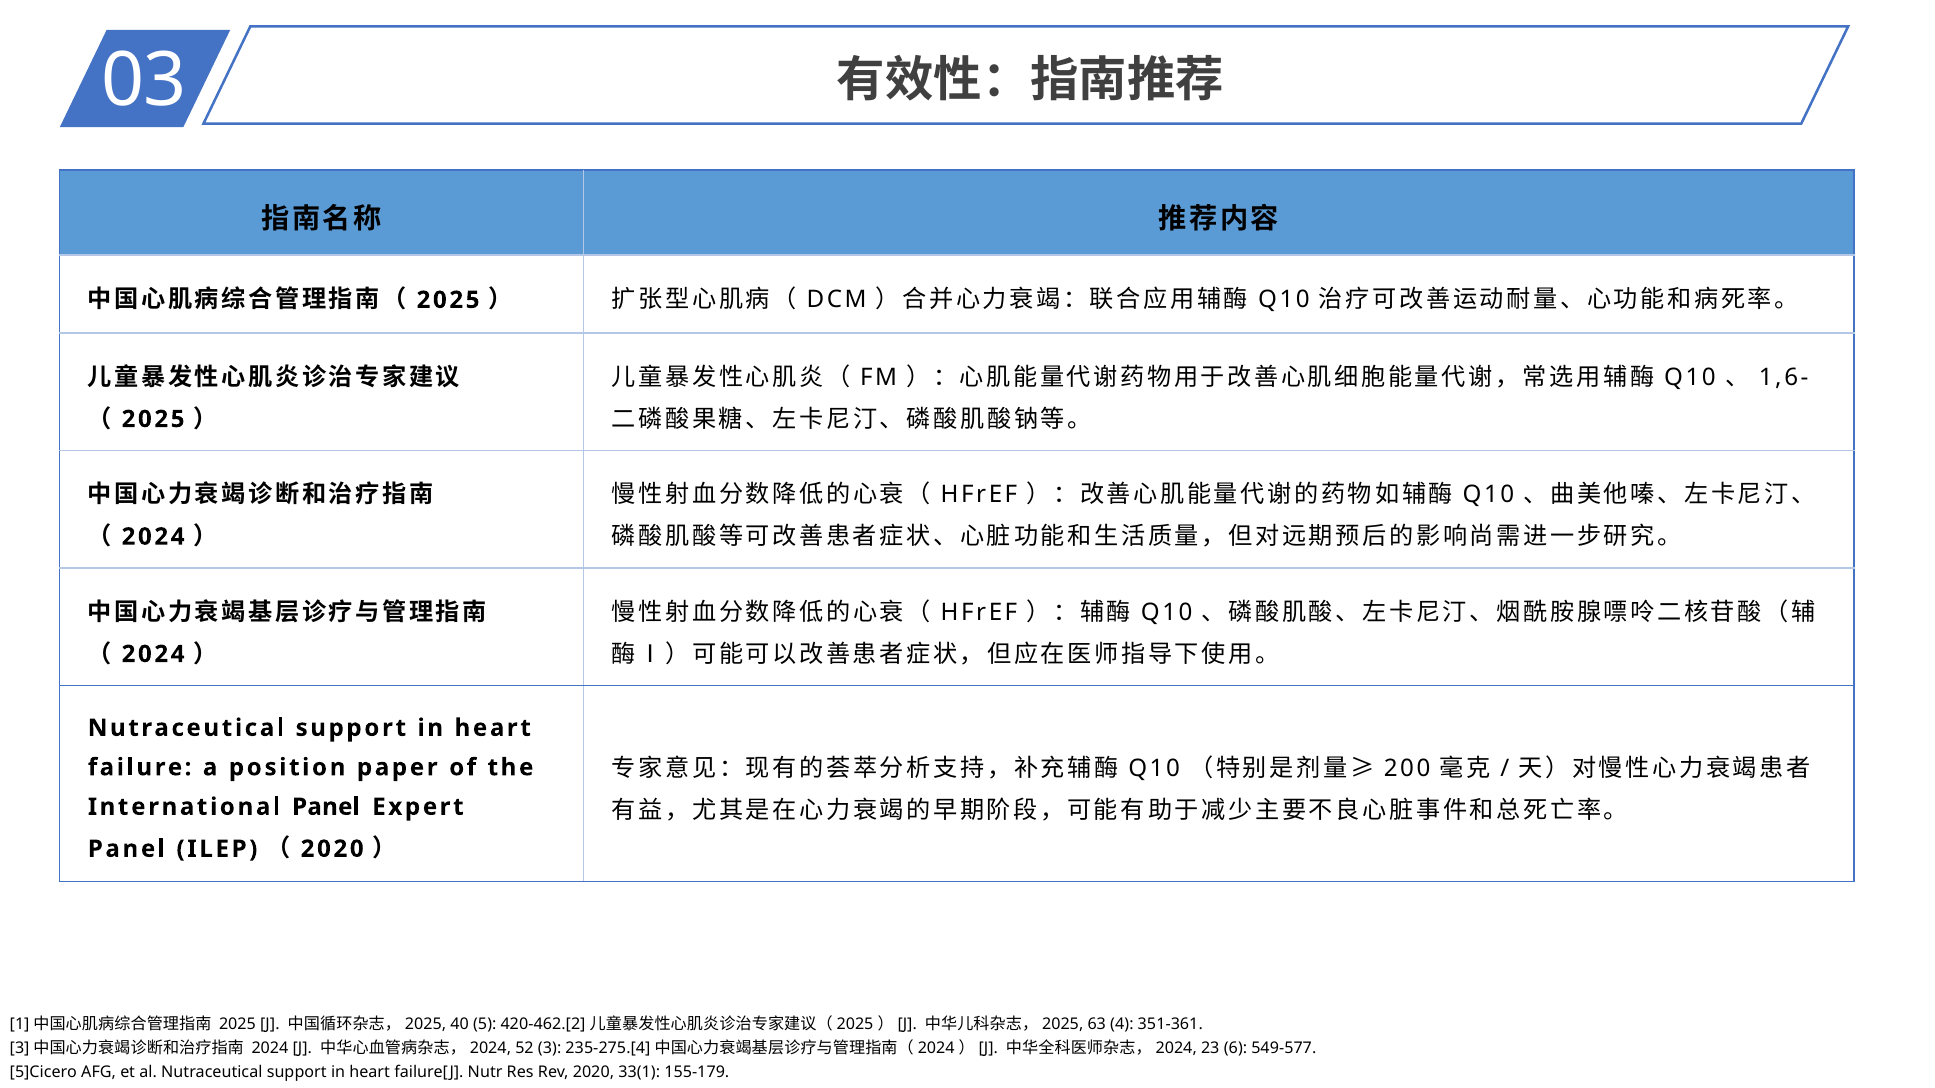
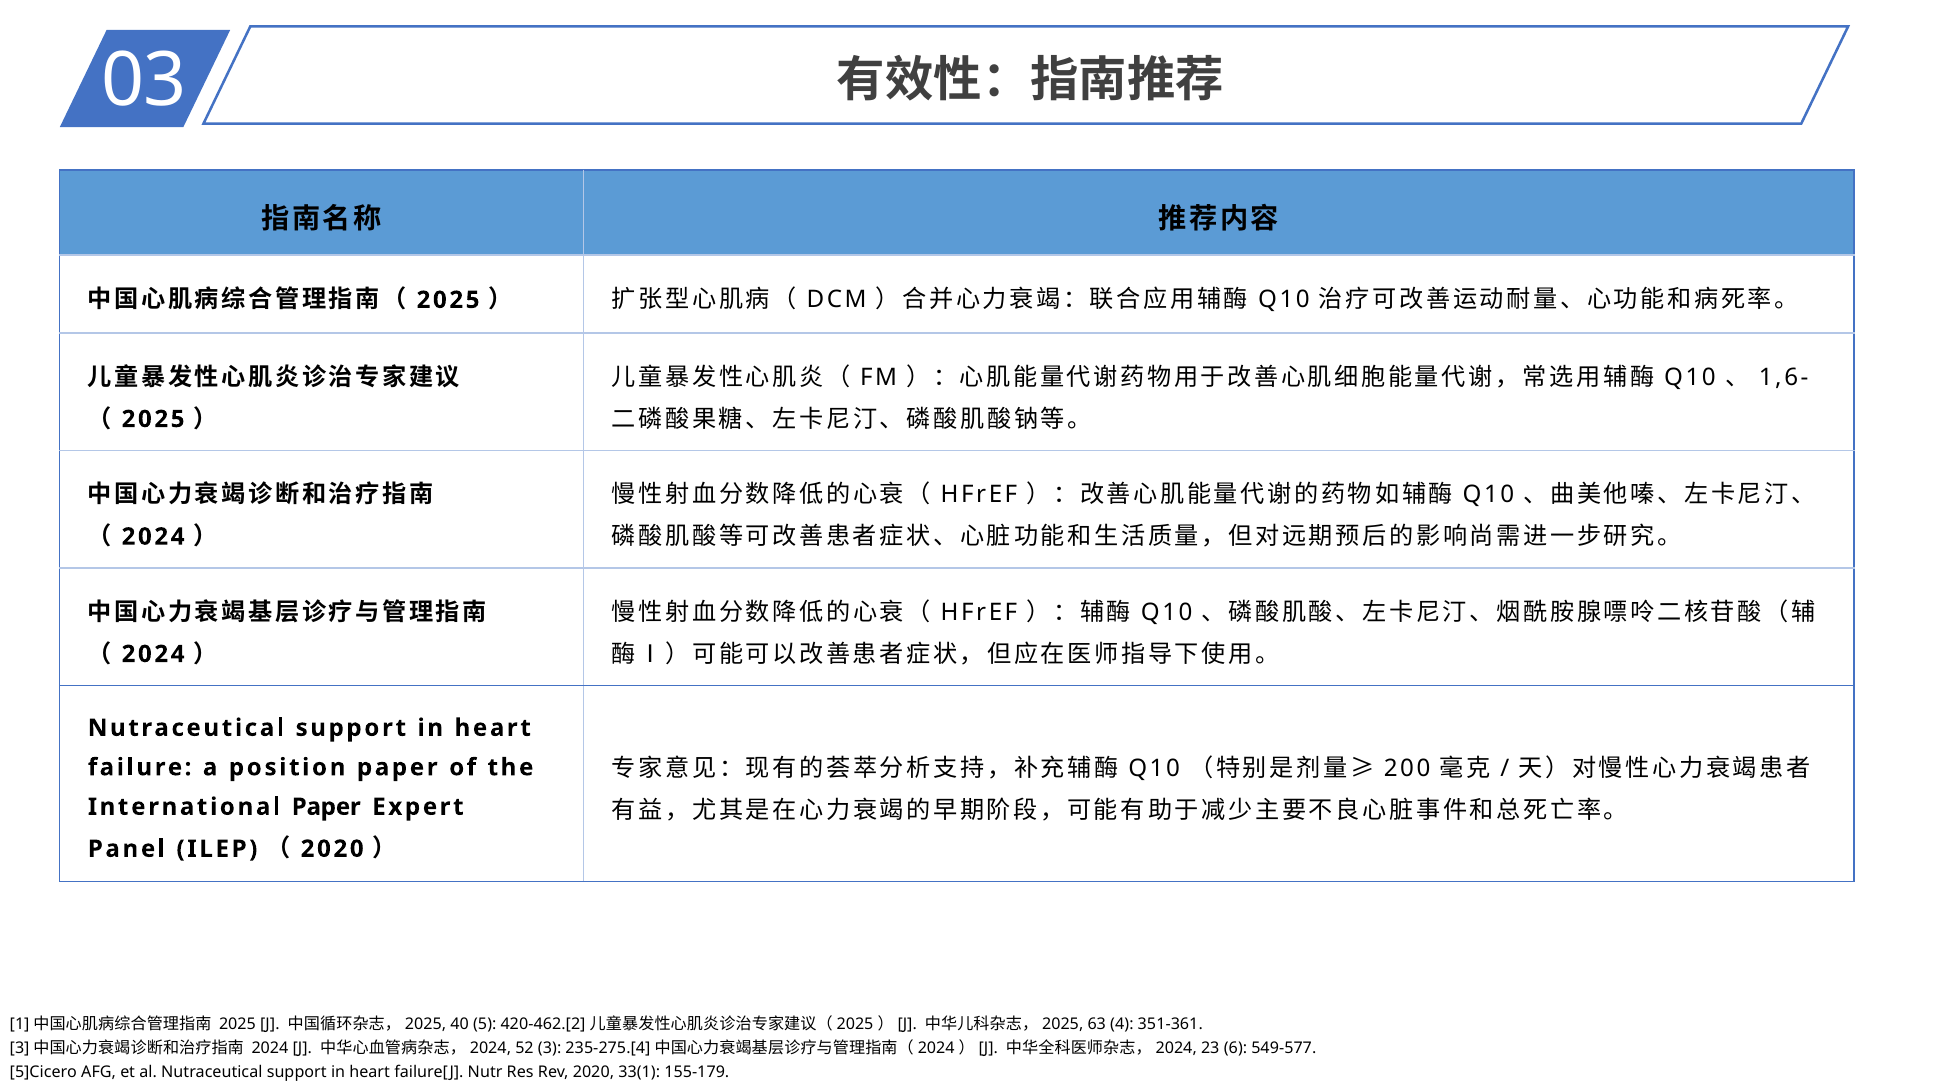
International Panel: Panel -> Paper (326, 807)
